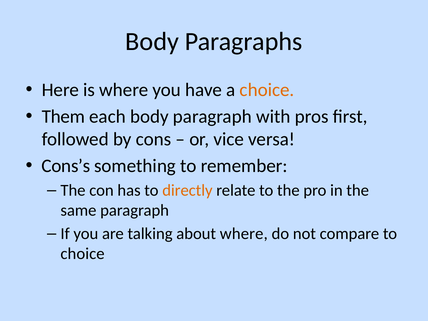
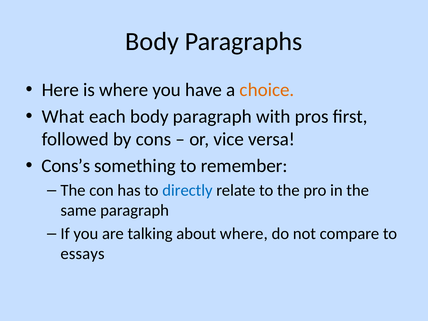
Them: Them -> What (63, 116)
directly colour: orange -> blue (187, 190)
choice: choice -> essays (82, 254)
